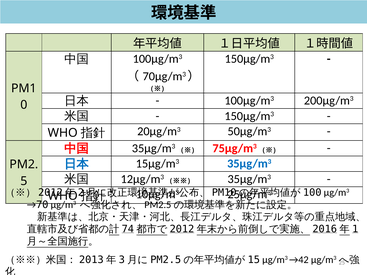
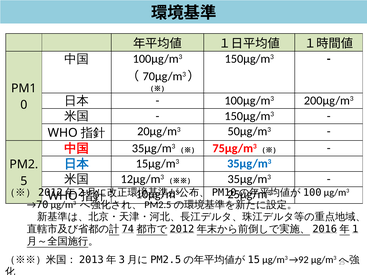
→42: →42 -> →92 (299, 260)
